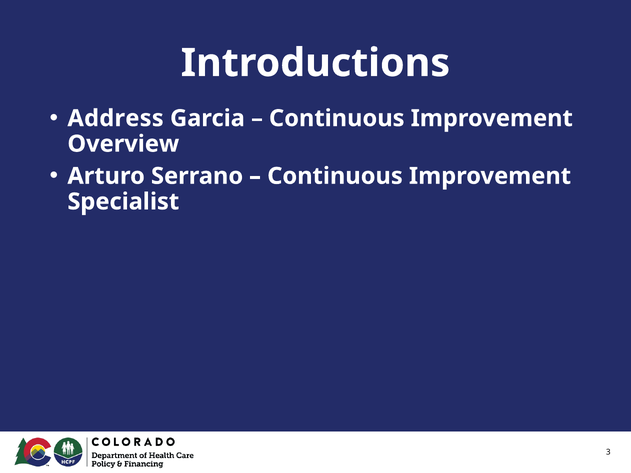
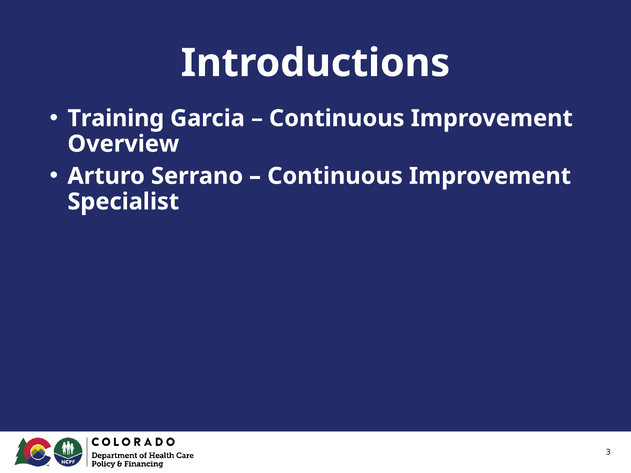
Address: Address -> Training (116, 118)
